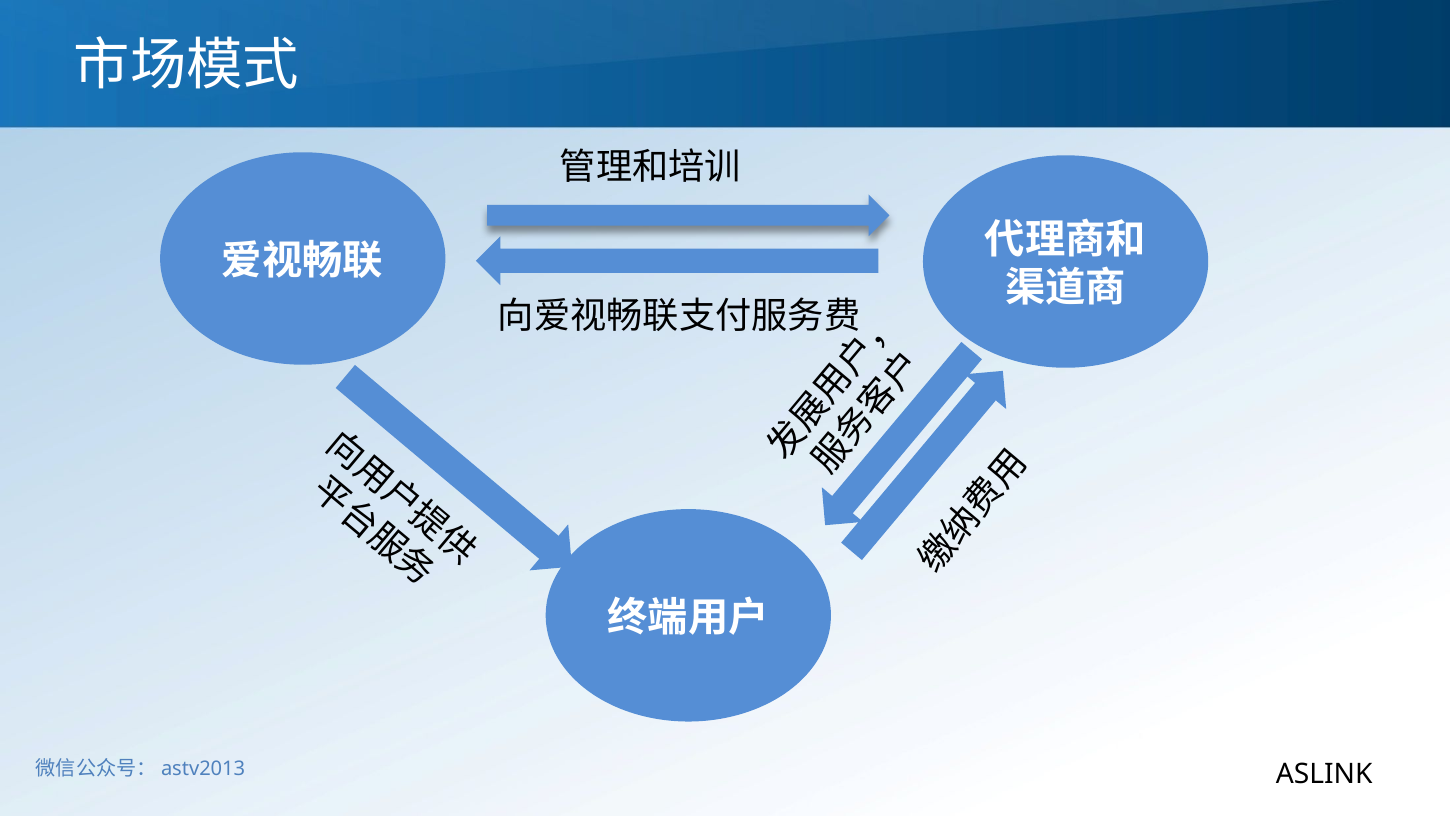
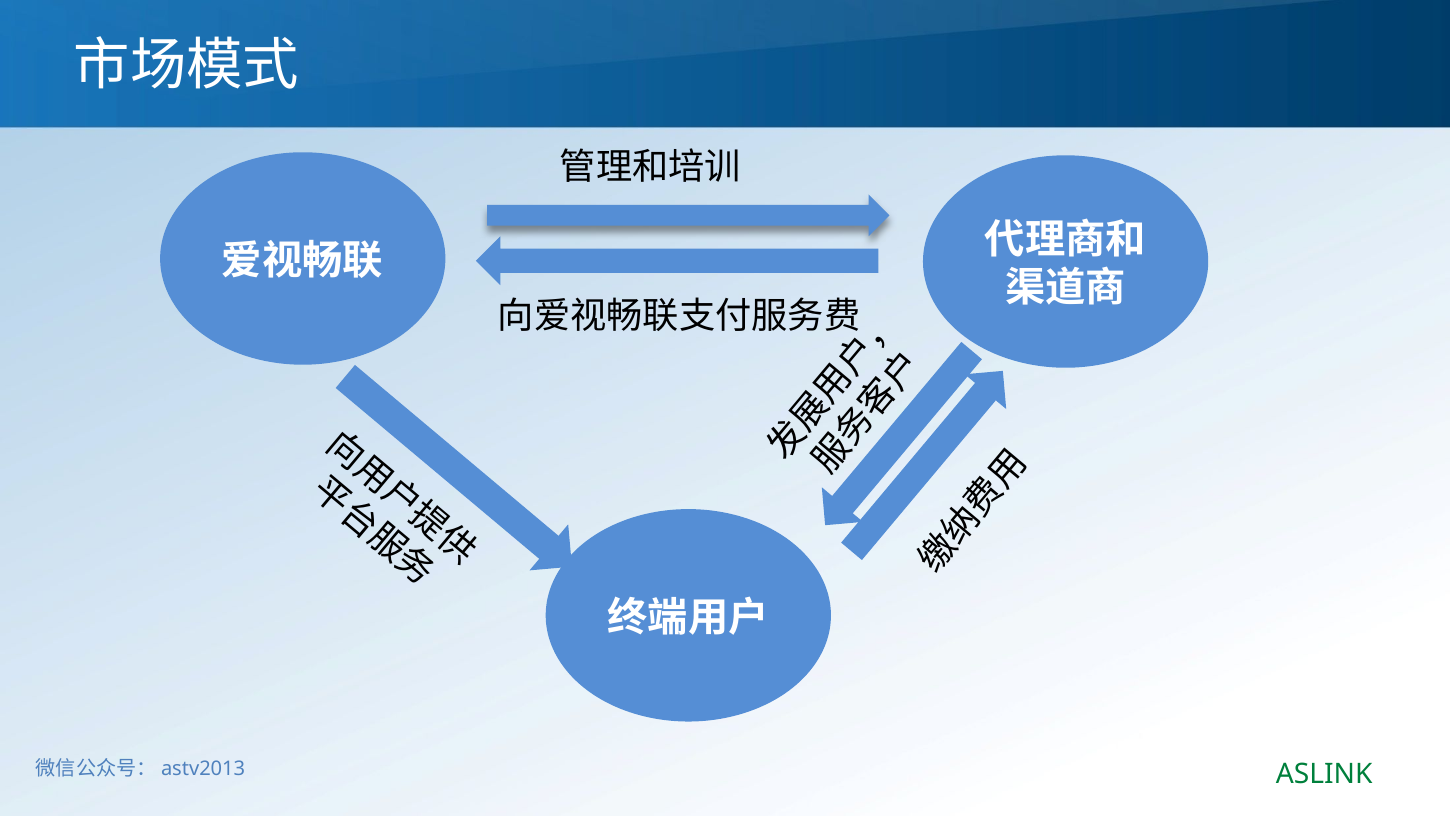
ASLINK colour: black -> green (1324, 774)
